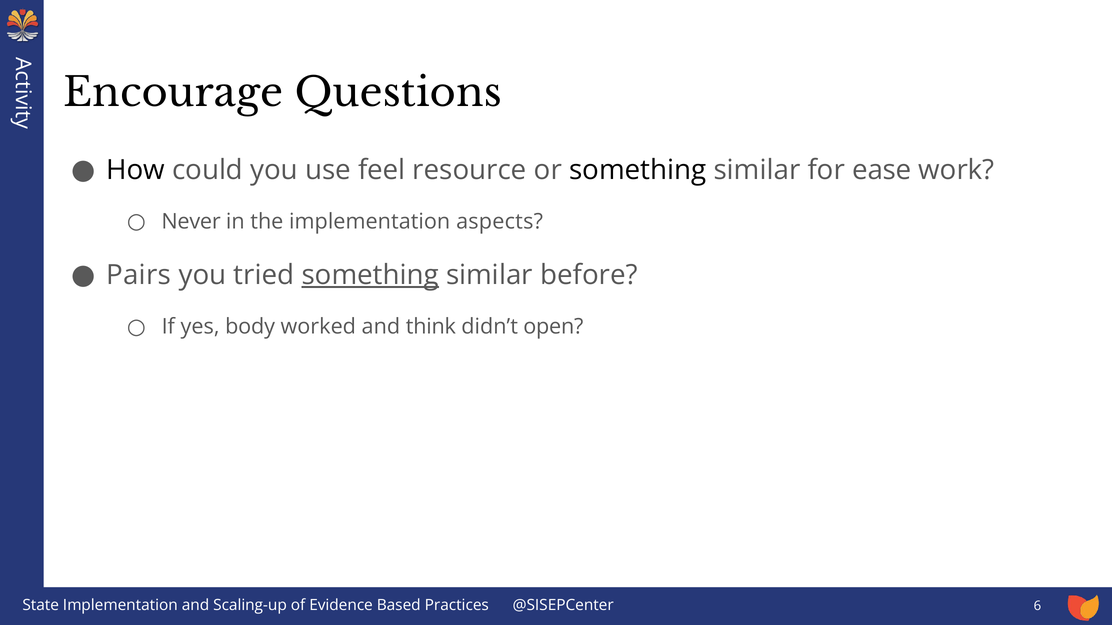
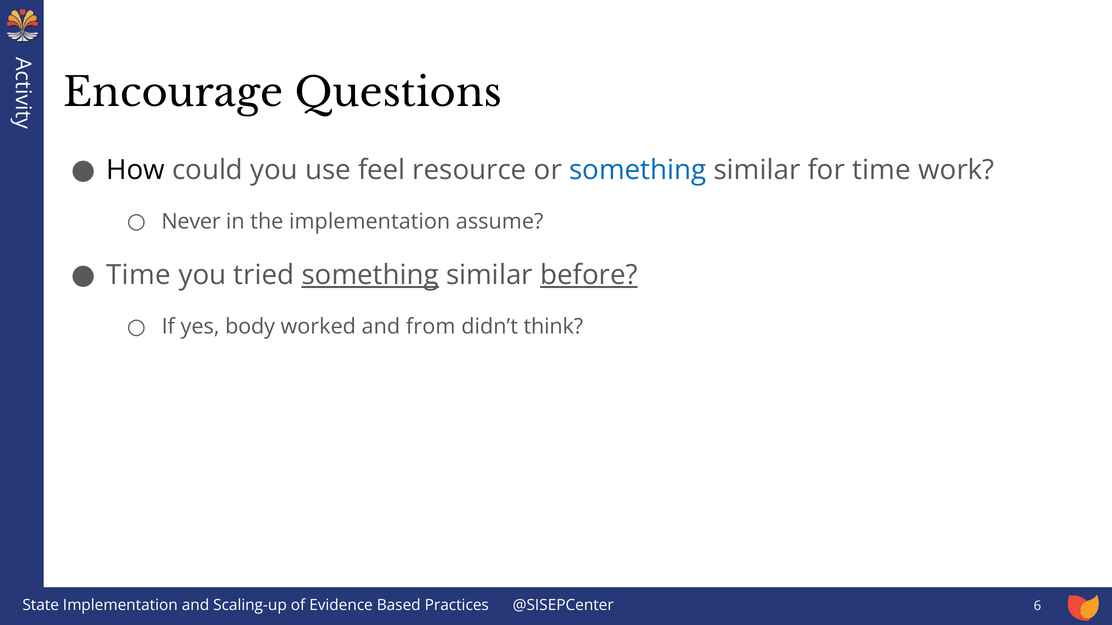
something colour: black -> blue (638, 170)
for ease: ease -> time (882, 170)
aspects: aspects -> assume (500, 222)
Pairs: Pairs -> Time (139, 275)
before underline: none -> present (589, 275)
think: think -> from (431, 327)
open: open -> think (553, 327)
